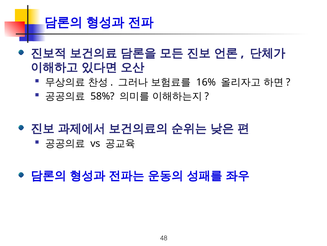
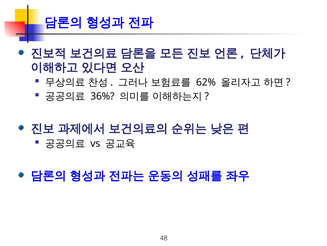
16%: 16% -> 62% (206, 82)
58%: 58% -> 36% (102, 96)
